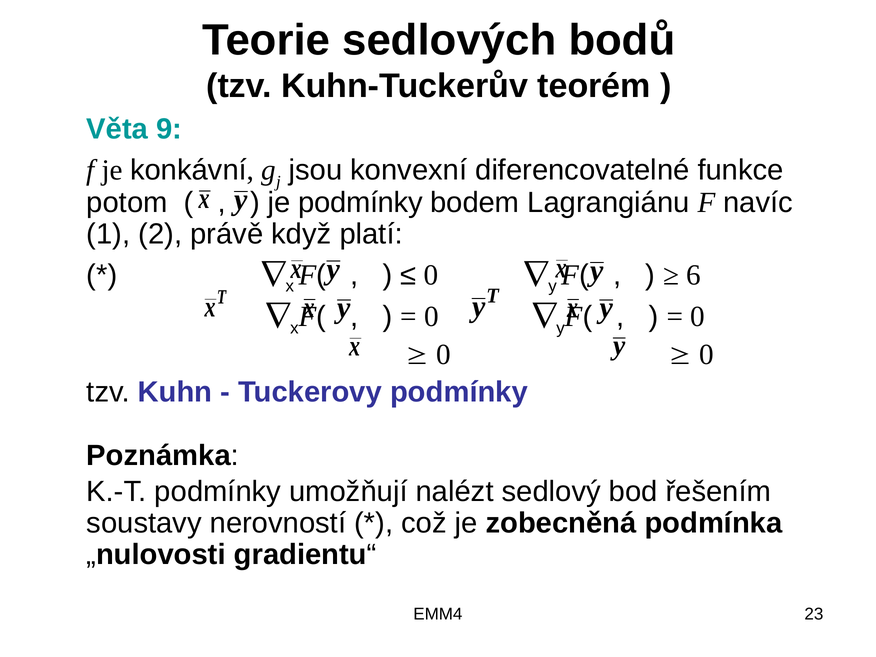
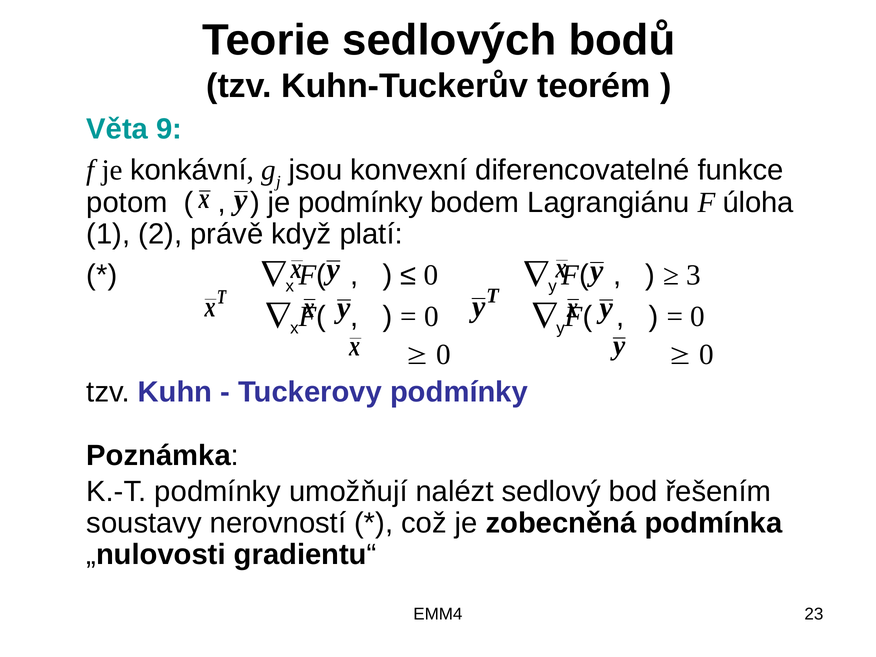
navíc: navíc -> úloha (758, 203)
6: 6 -> 3 (694, 275)
